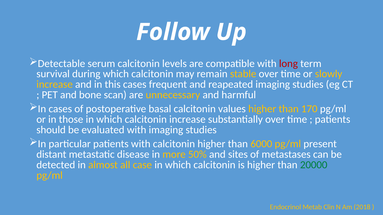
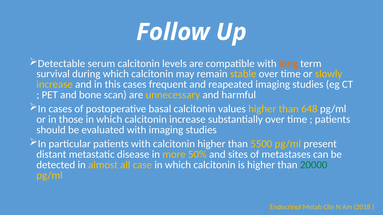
long colour: red -> orange (288, 64)
170: 170 -> 648 (309, 109)
6000: 6000 -> 5500 (261, 144)
